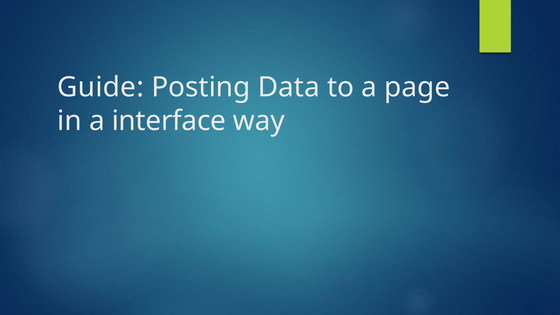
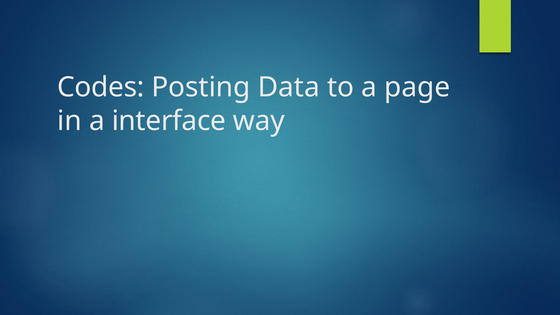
Guide: Guide -> Codes (101, 87)
